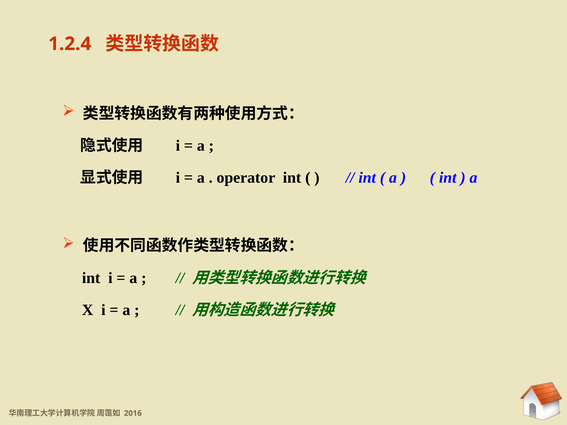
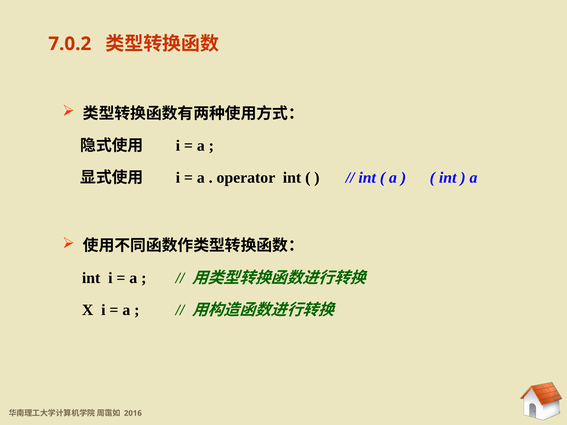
1.2.4: 1.2.4 -> 7.0.2 (70, 44)
